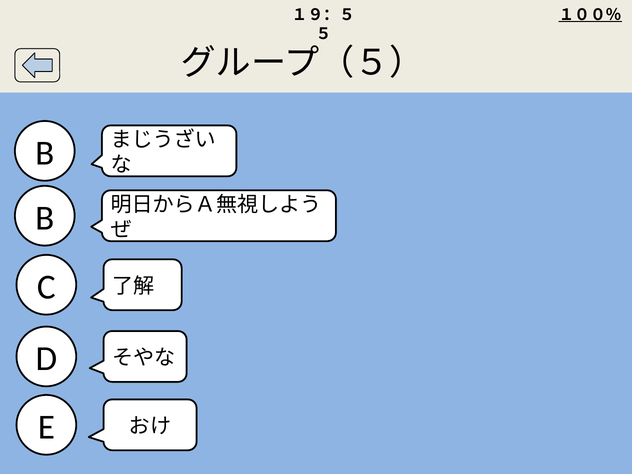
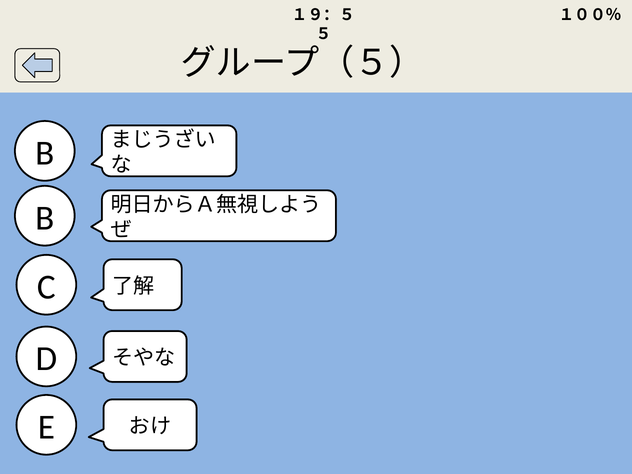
１００％ underline: present -> none (590, 15)
